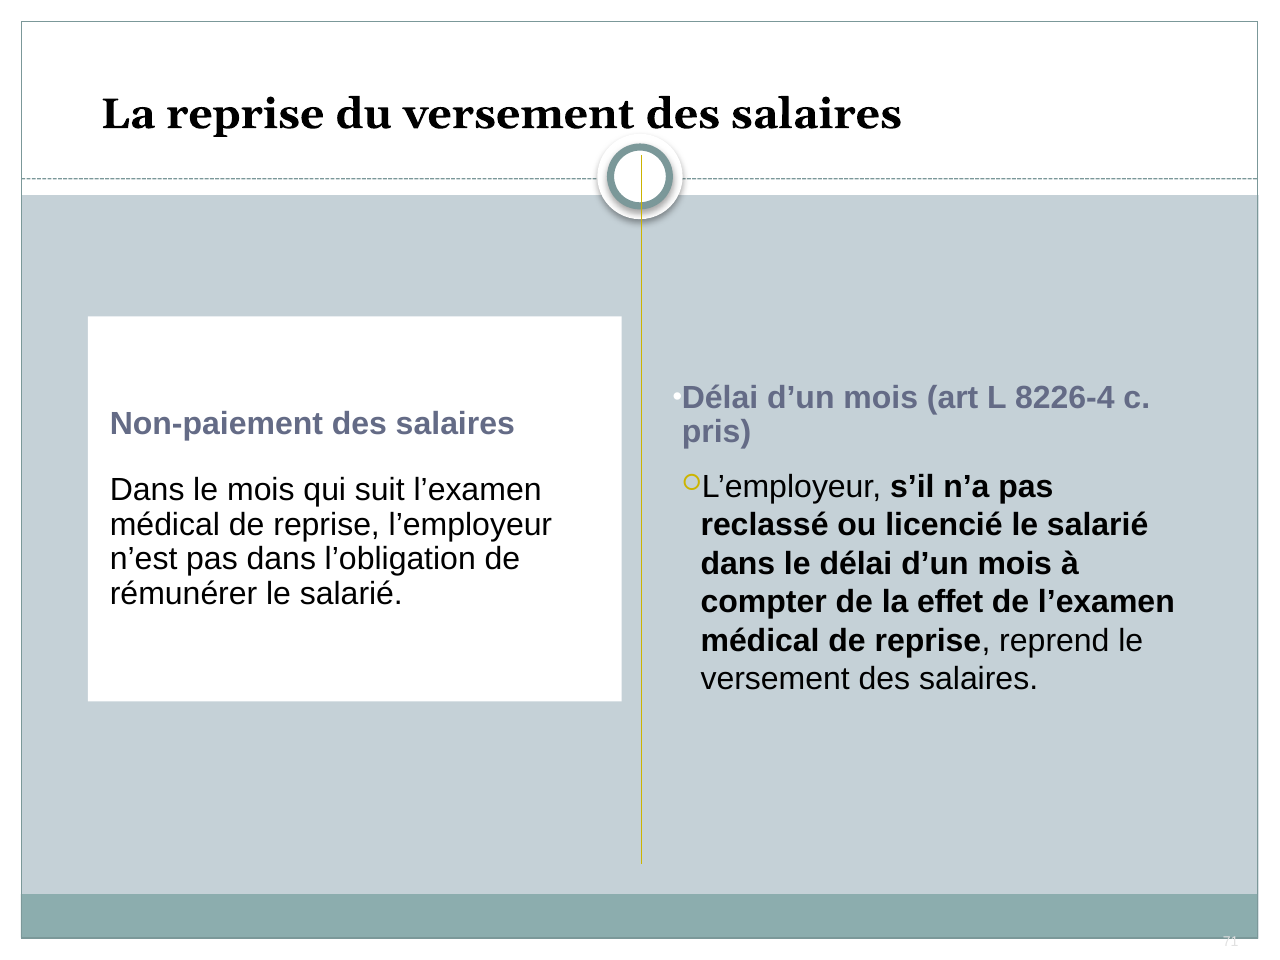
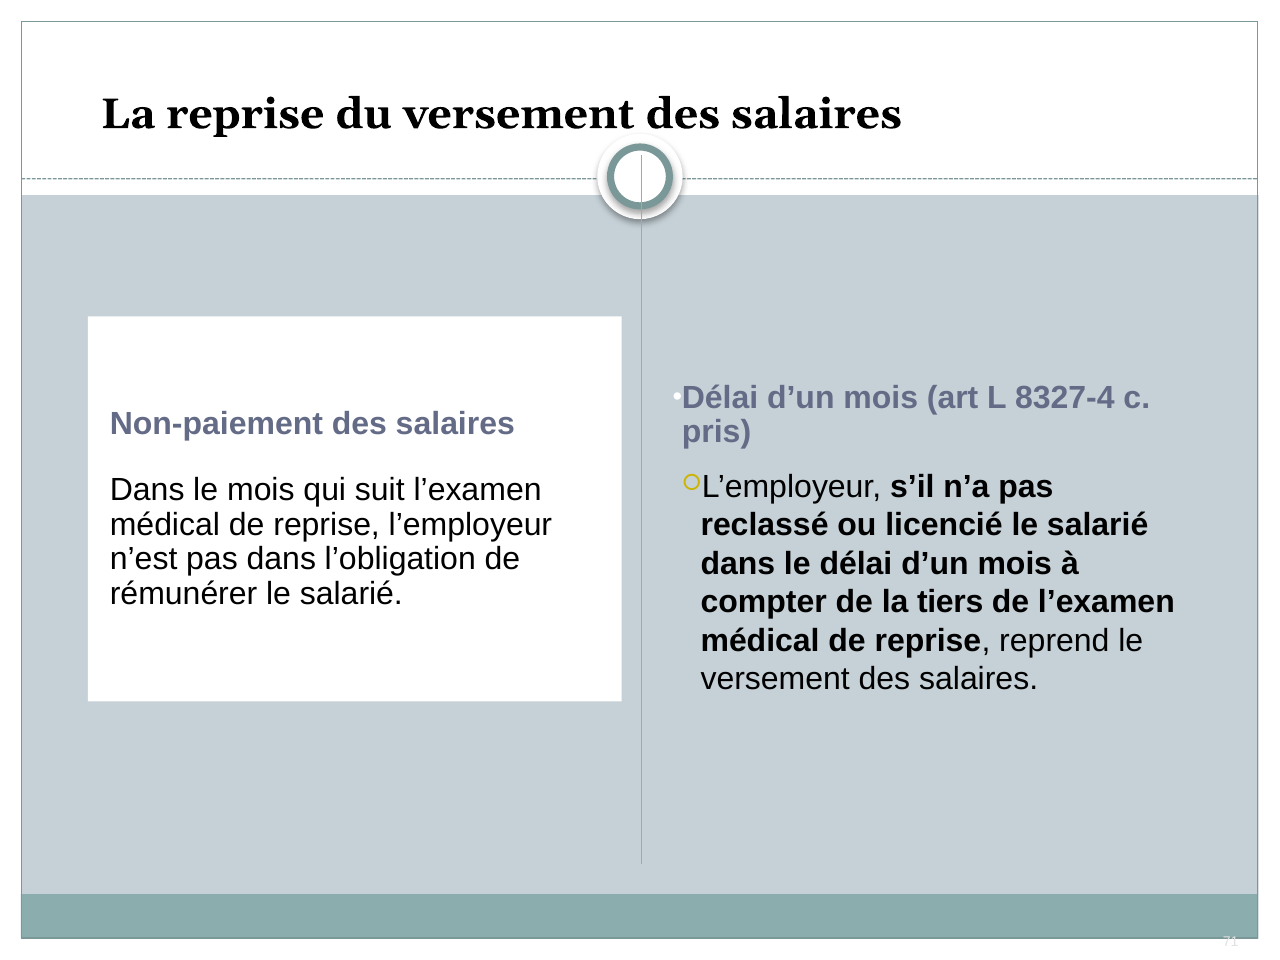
8226-4: 8226-4 -> 8327-4 (1065, 397)
effet: effet -> tiers (950, 602)
